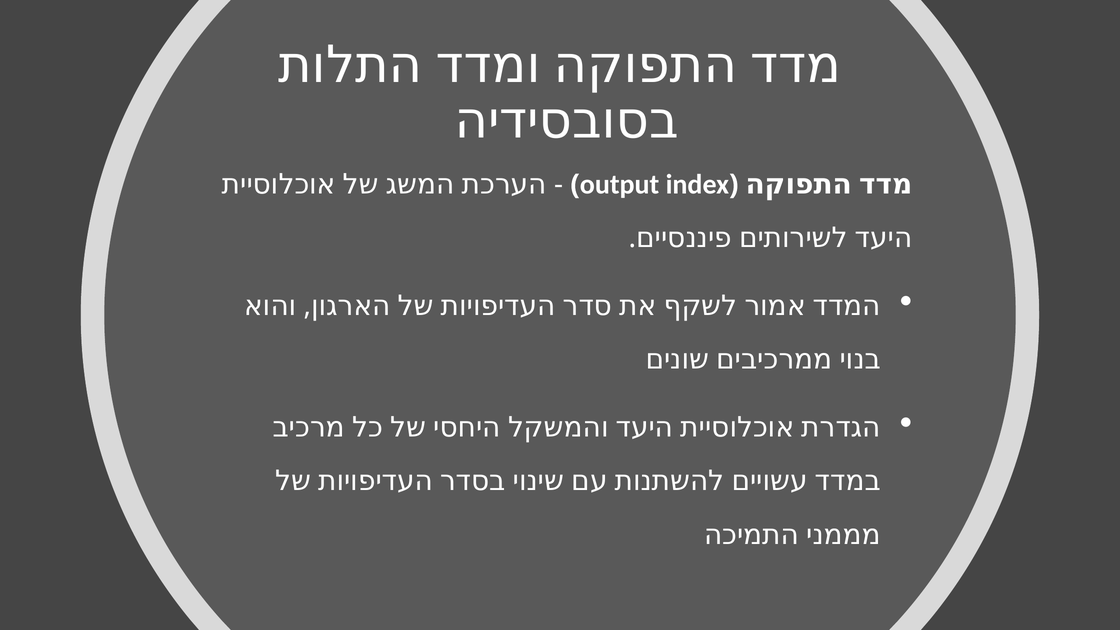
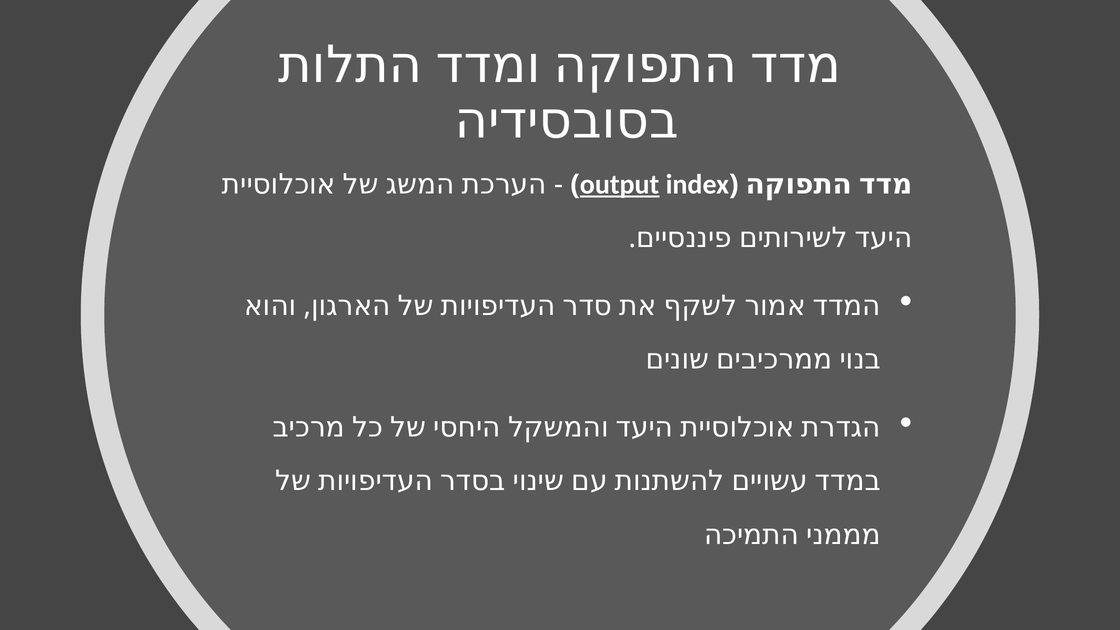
output underline: none -> present (620, 184)
